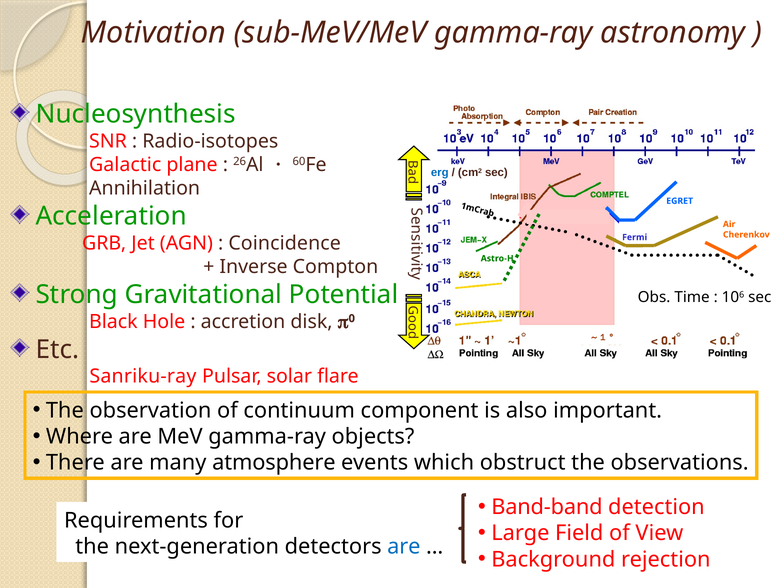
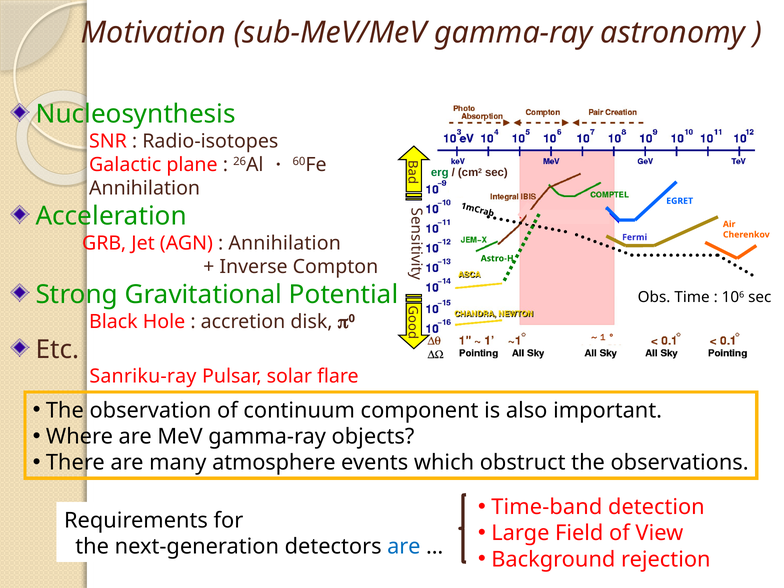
erg colour: blue -> green (440, 173)
Coincidence: Coincidence -> Annihilation (285, 243)
Band-band: Band-band -> Time-band (547, 507)
